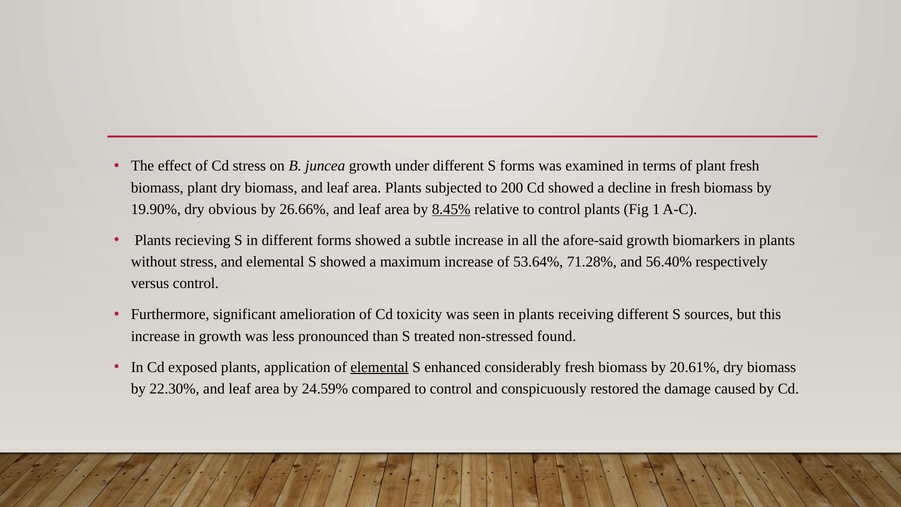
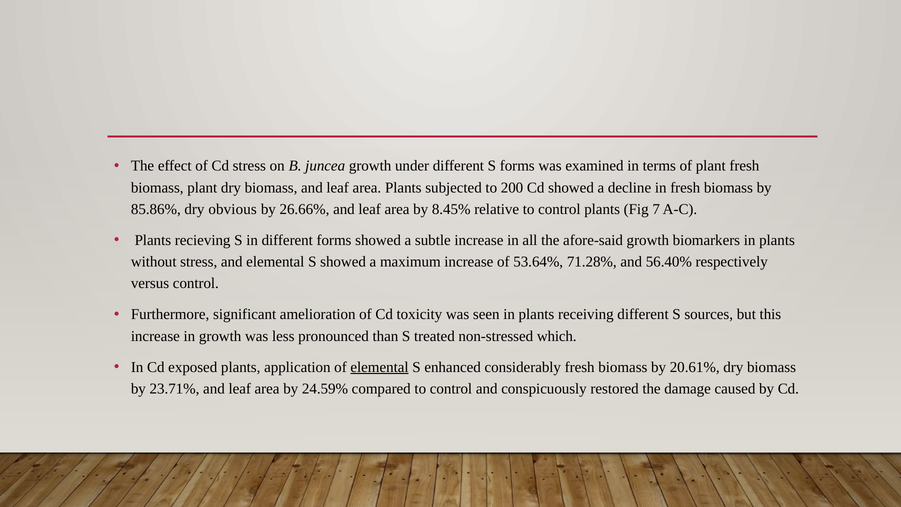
19.90%: 19.90% -> 85.86% (156, 209)
8.45% underline: present -> none (451, 209)
1: 1 -> 7 (656, 209)
found: found -> which (557, 336)
22.30%: 22.30% -> 23.71% (175, 389)
